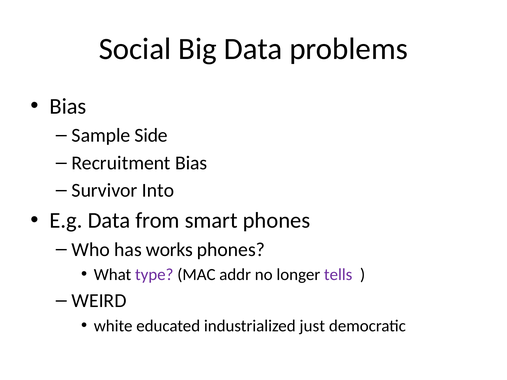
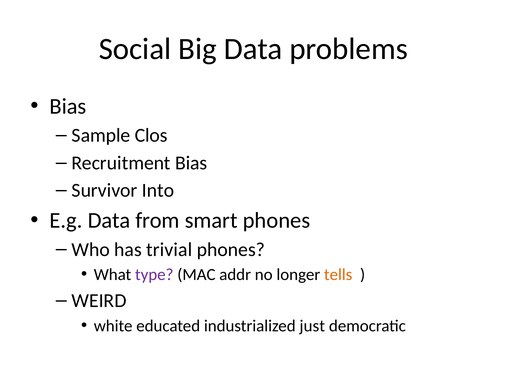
Side: Side -> Clos (151, 135)
works: works -> trivial (169, 250)
tells colour: purple -> orange (338, 275)
